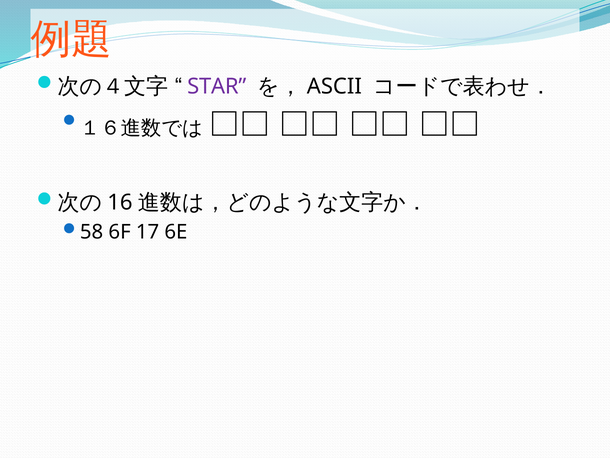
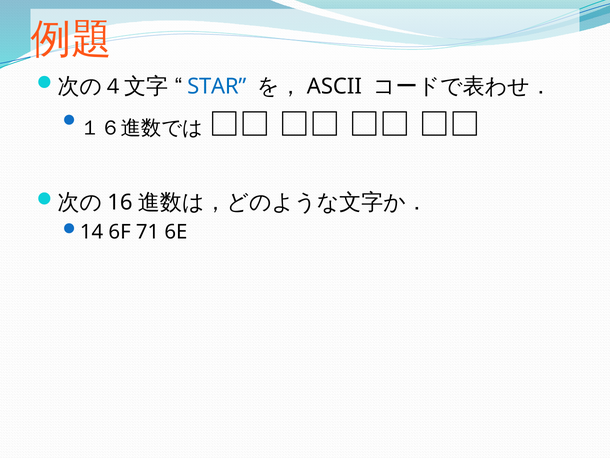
STAR colour: purple -> blue (217, 86)
58: 58 -> 14 (92, 232)
17: 17 -> 71 (148, 232)
